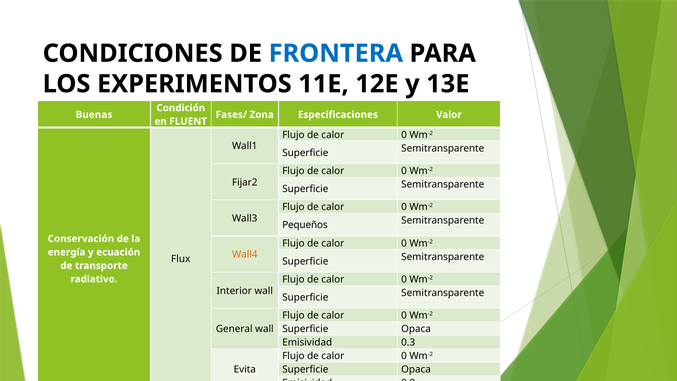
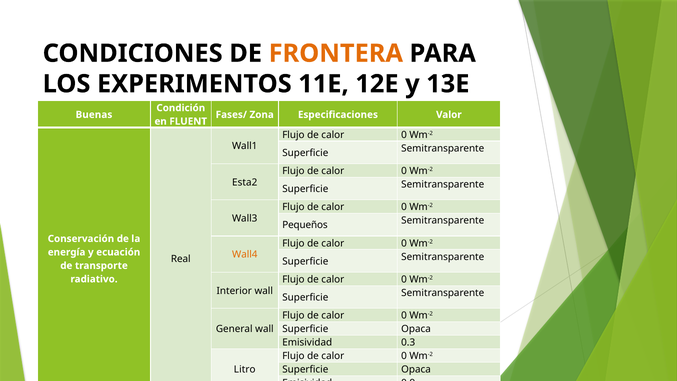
FRONTERA colour: blue -> orange (336, 53)
Fijar2: Fijar2 -> Esta2 (245, 182)
Flux: Flux -> Real (181, 259)
Evita: Evita -> Litro (245, 369)
